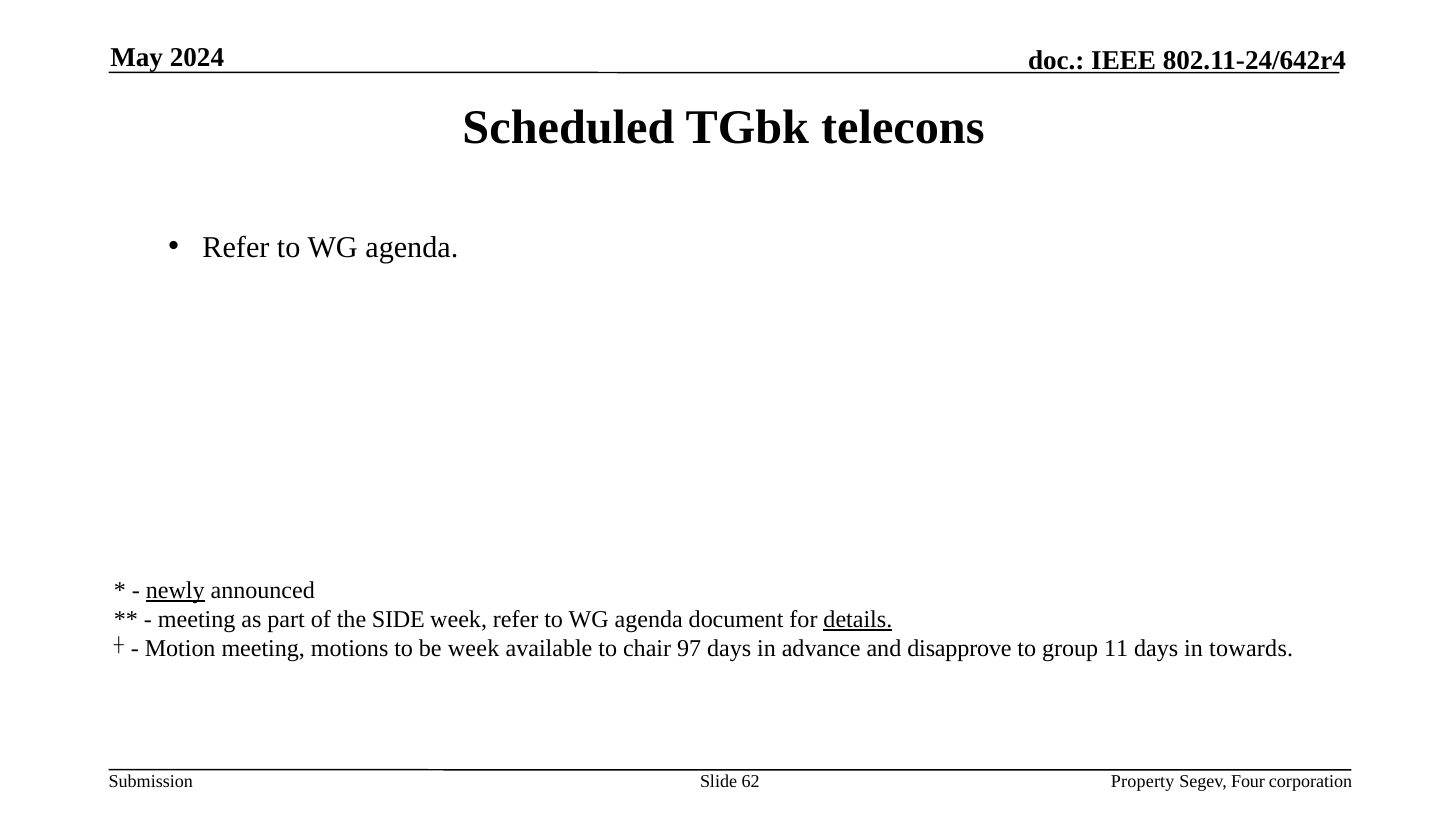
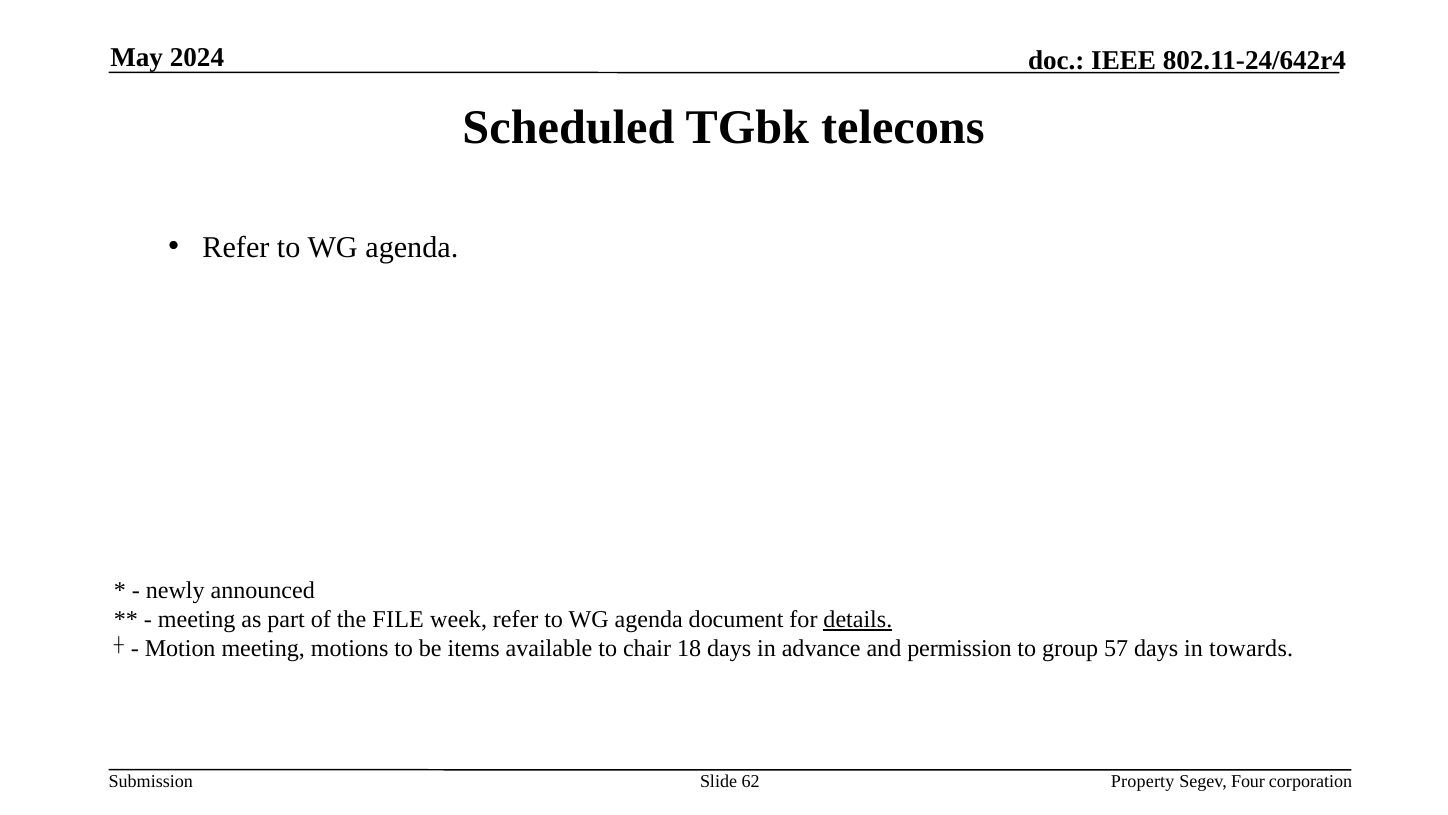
newly underline: present -> none (175, 590)
SIDE: SIDE -> FILE (398, 619)
be week: week -> items (474, 648)
97: 97 -> 18 (689, 648)
disapprove: disapprove -> permission (959, 648)
11: 11 -> 57 (1116, 648)
